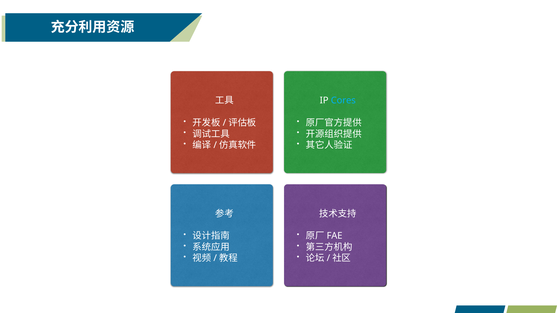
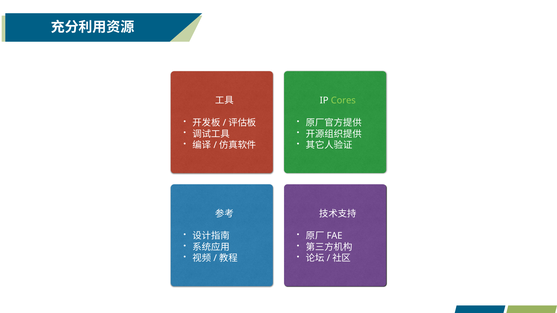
Cores colour: light blue -> light green (343, 101)
